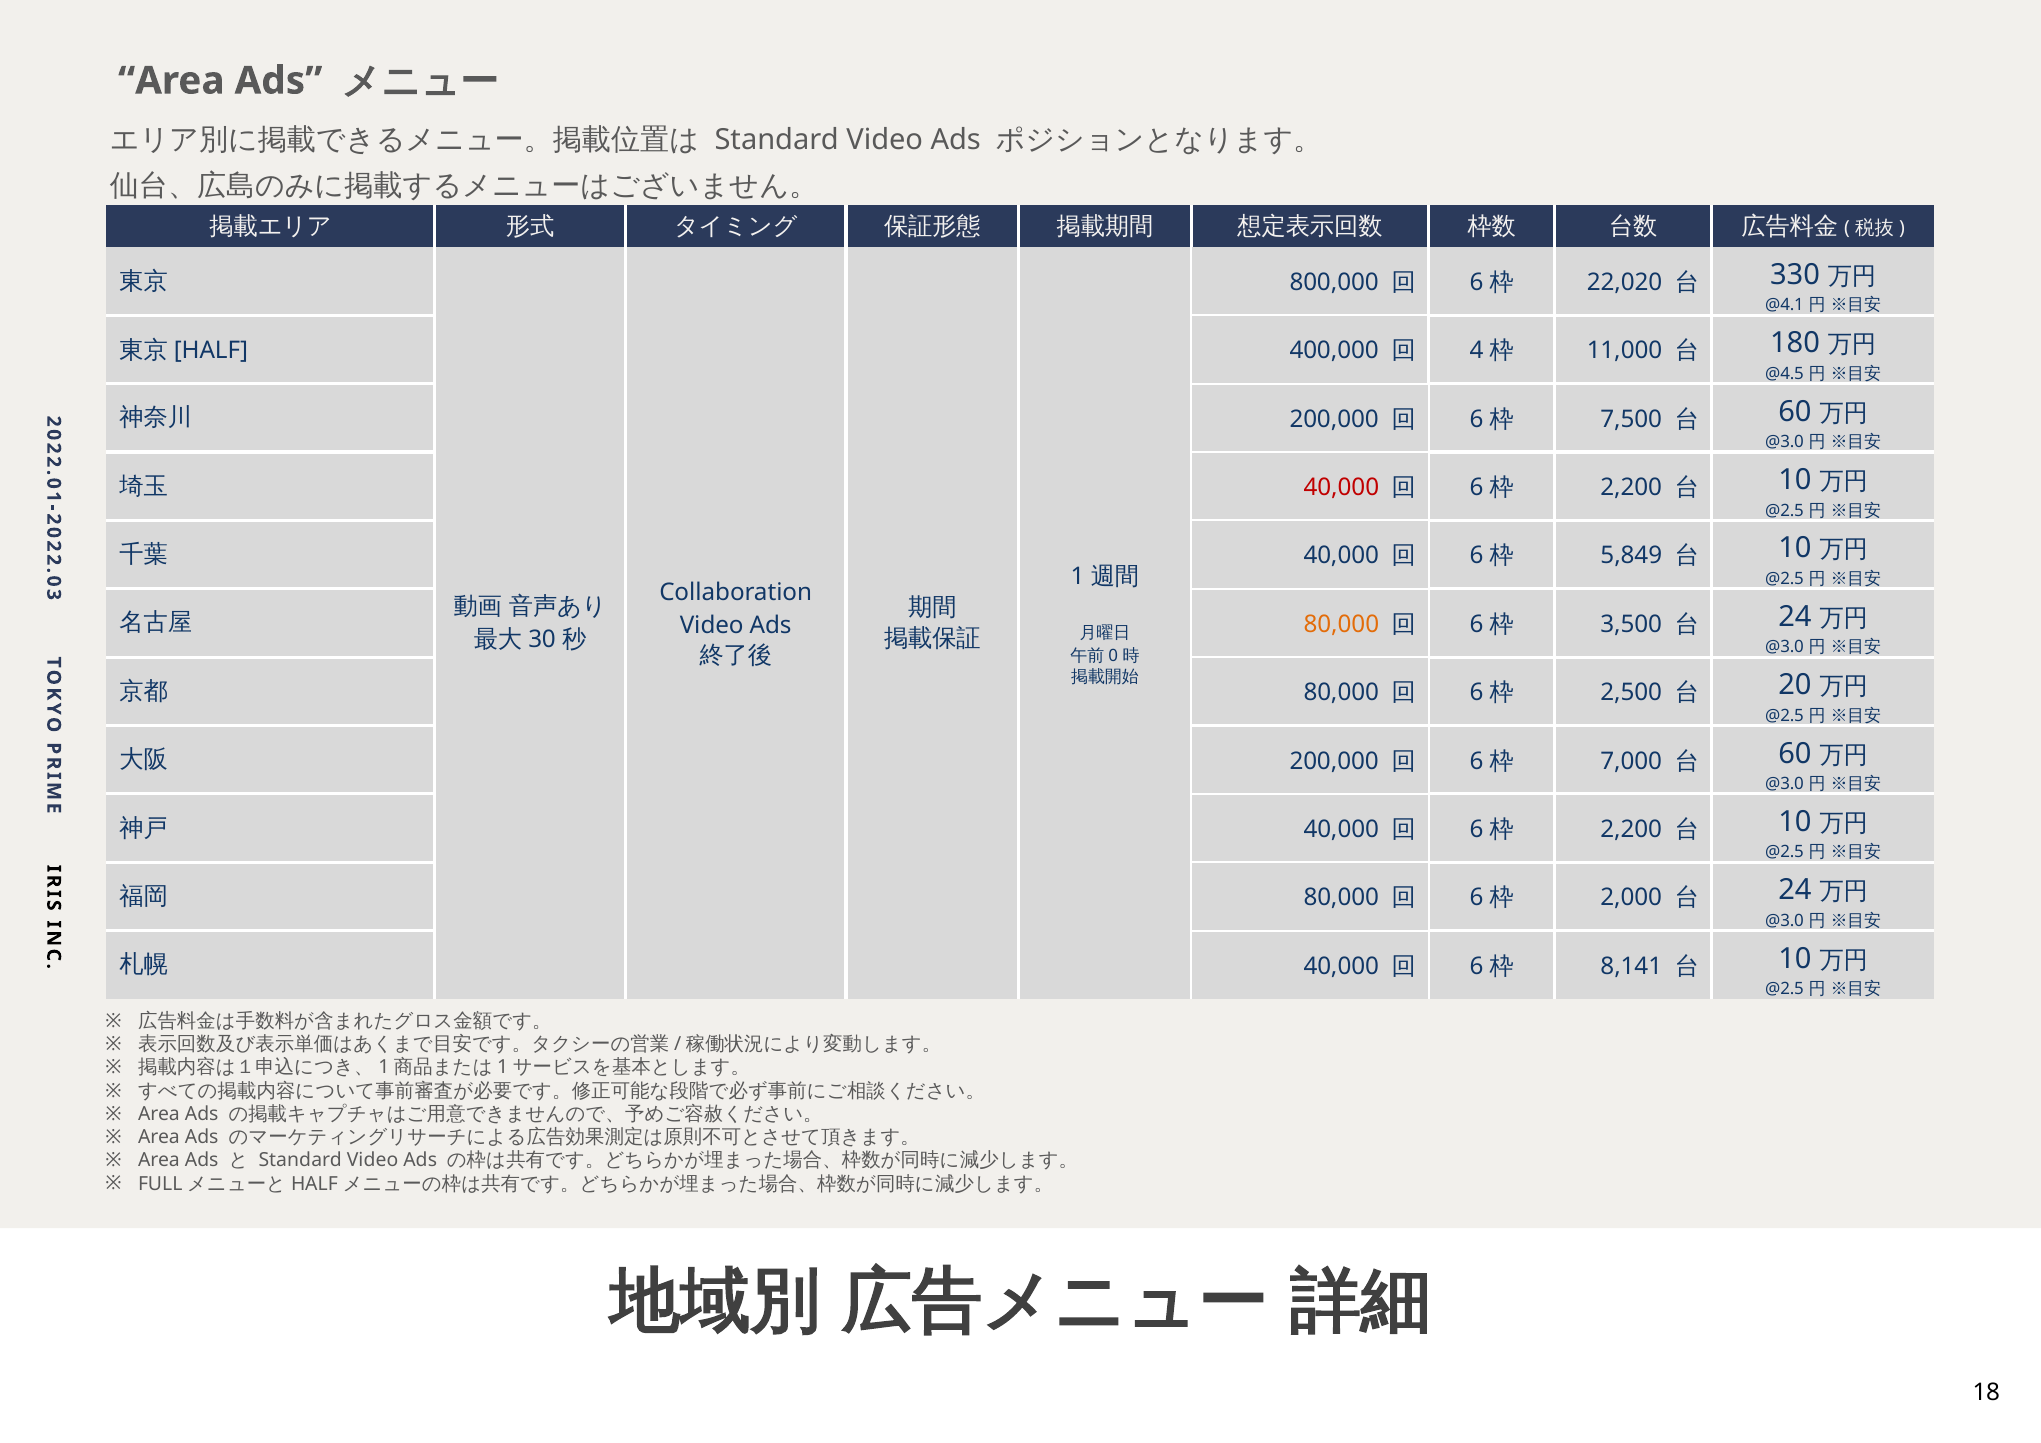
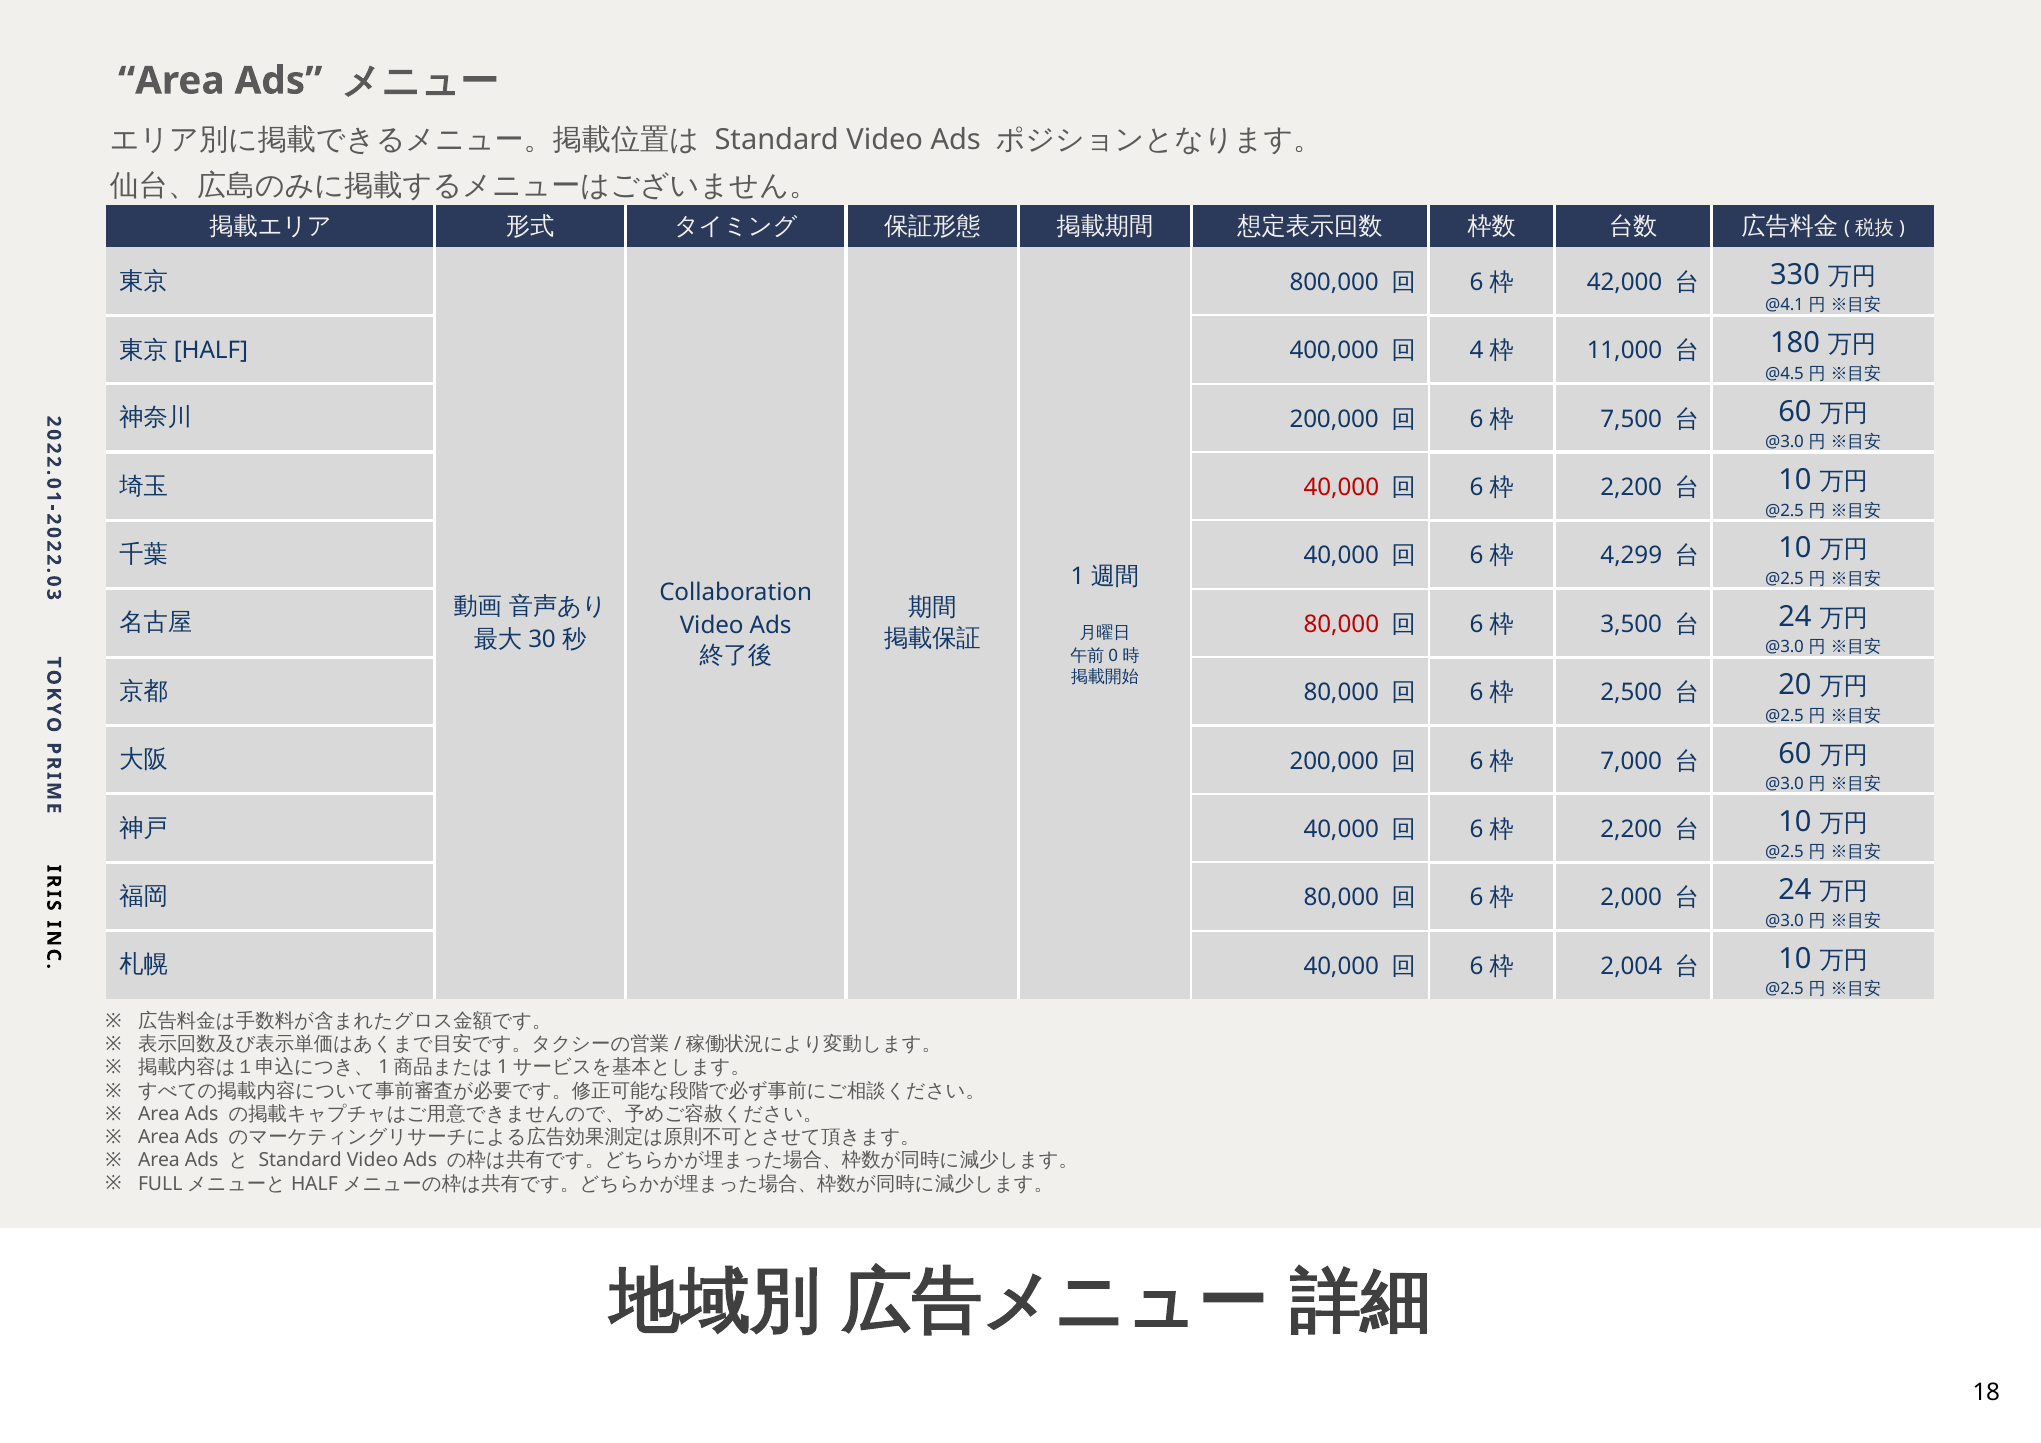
22,020: 22,020 -> 42,000 (1625, 282)
5,849: 5,849 -> 4,299 (1631, 556)
80,000 colour: orange -> red (1341, 624)
8,141: 8,141 -> 2,004 (1631, 966)
